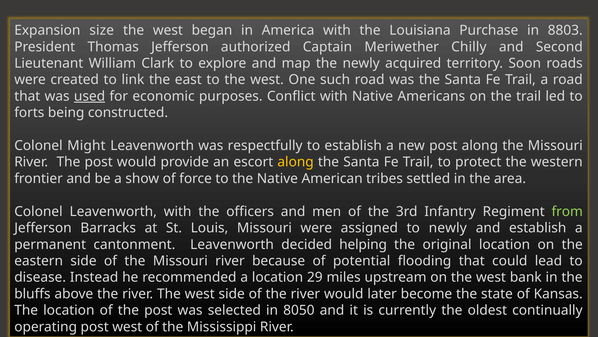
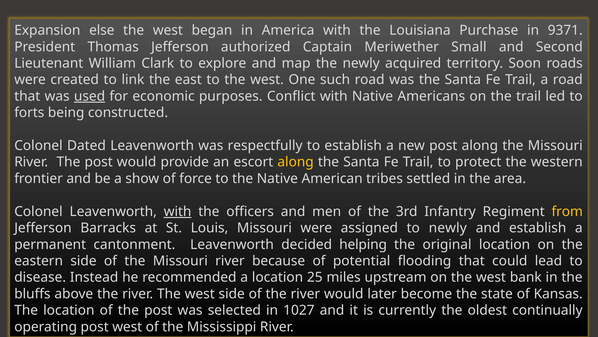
size: size -> else (102, 30)
8803: 8803 -> 9371 (565, 30)
Chilly: Chilly -> Small (469, 47)
Might: Might -> Dated (86, 145)
with underline: none -> present (178, 211)
from colour: light green -> yellow (567, 211)
29: 29 -> 25 (315, 277)
8050: 8050 -> 1027 (299, 310)
